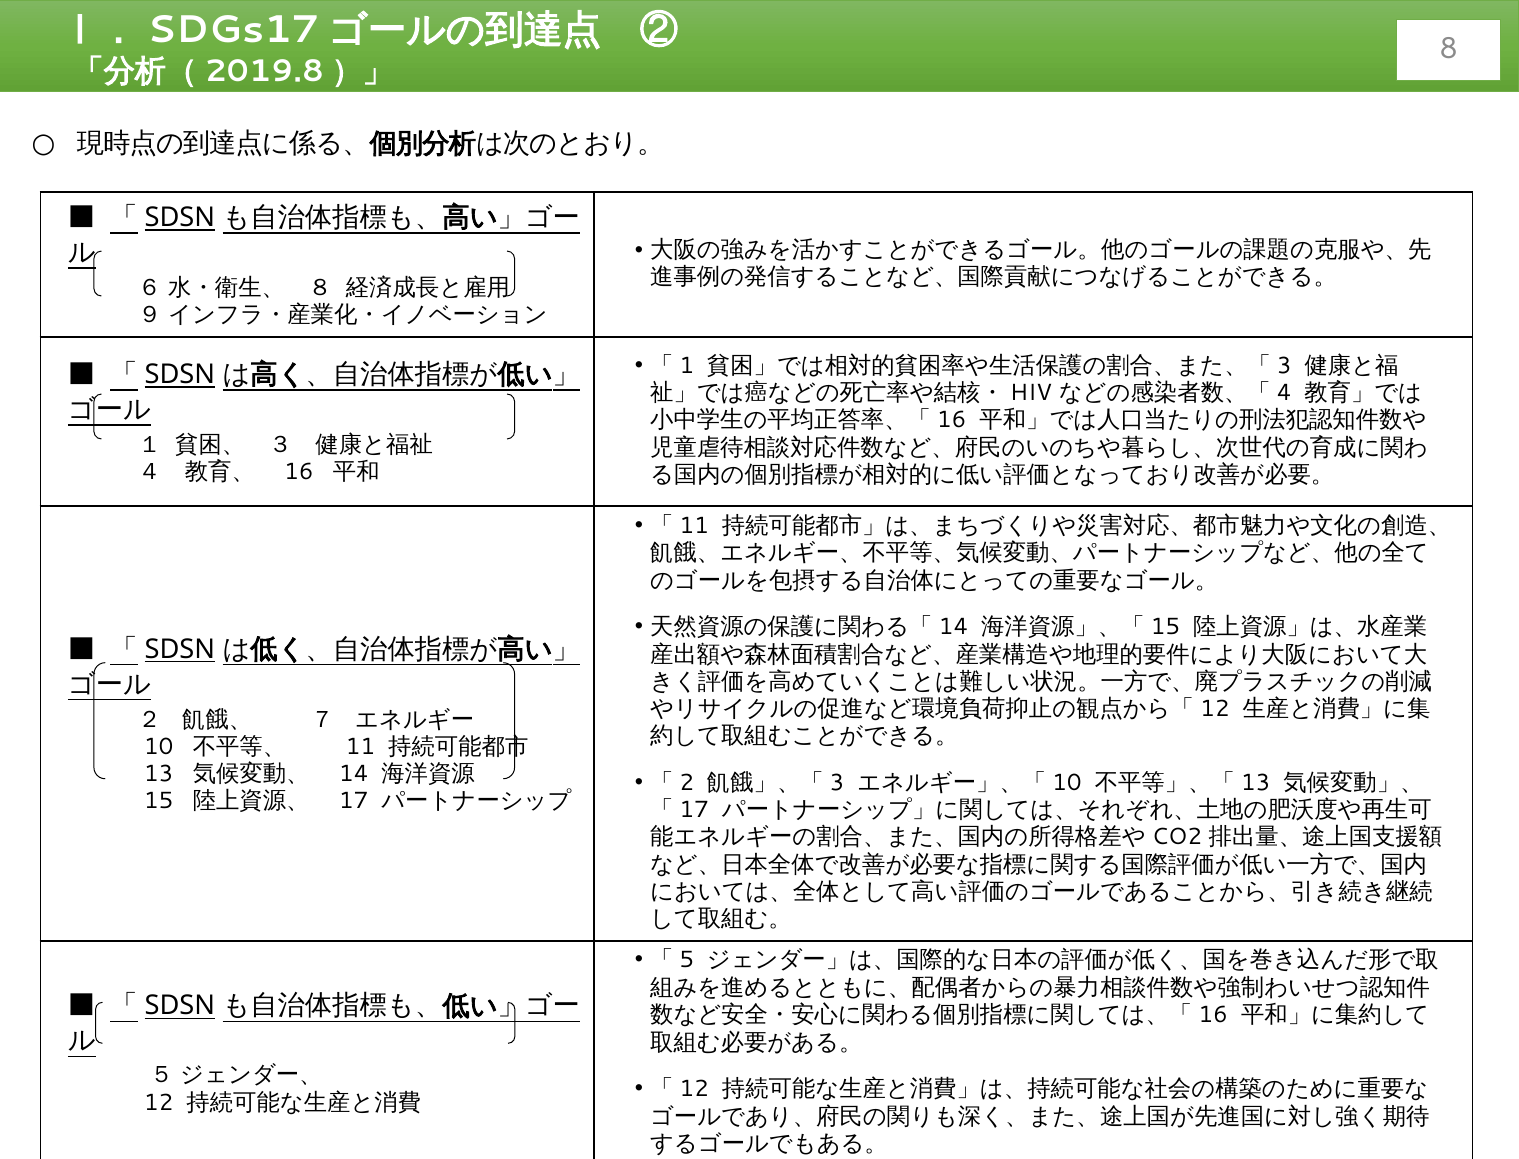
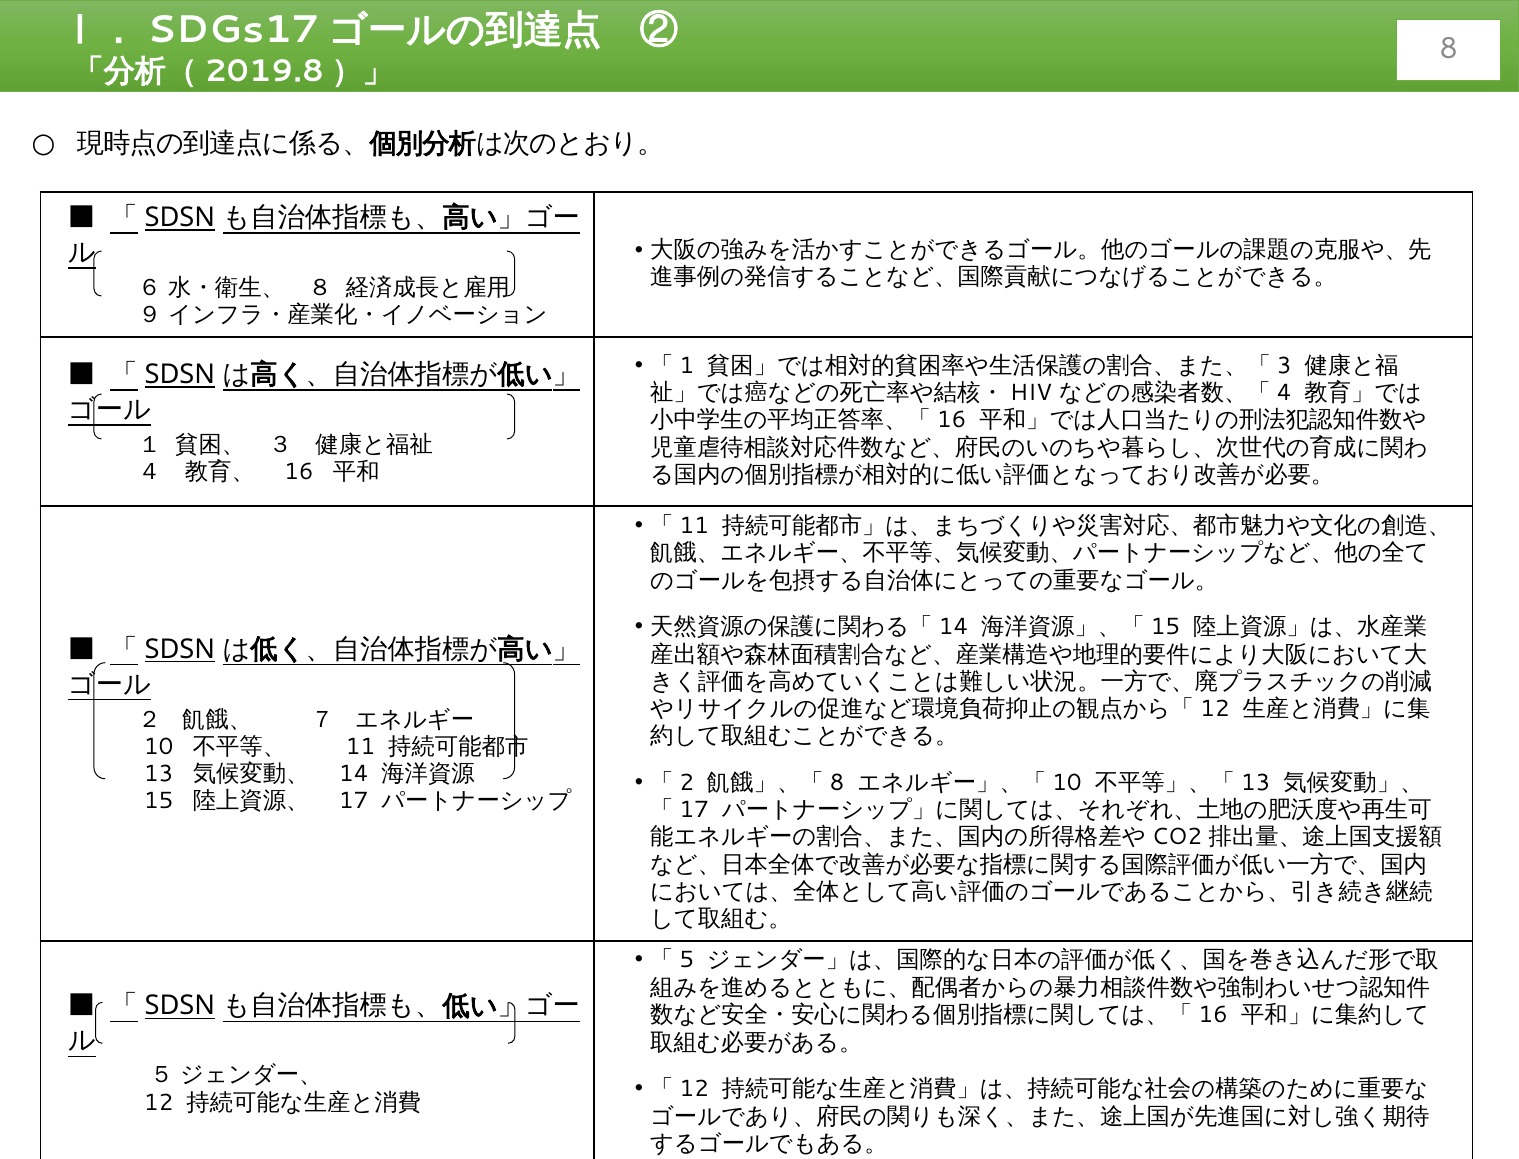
3: 3 -> 8 (837, 783)
